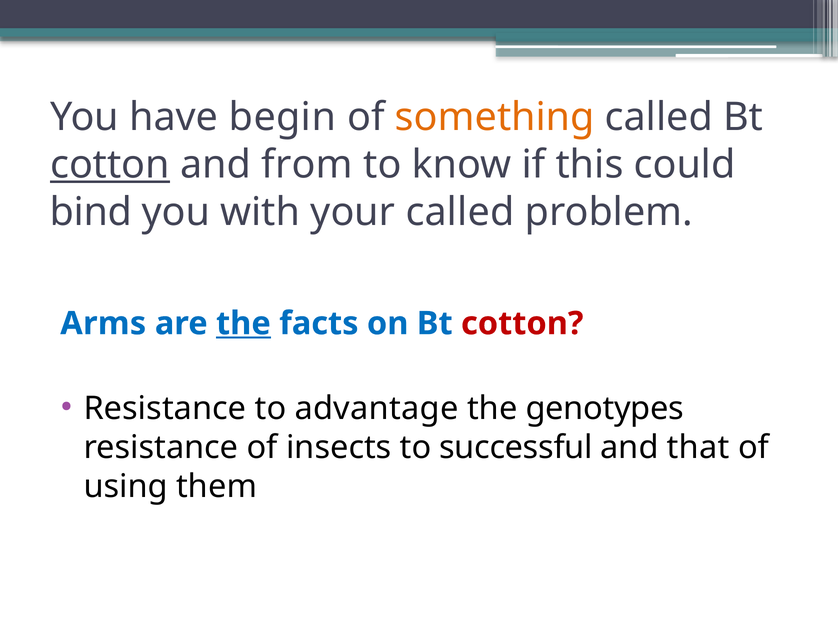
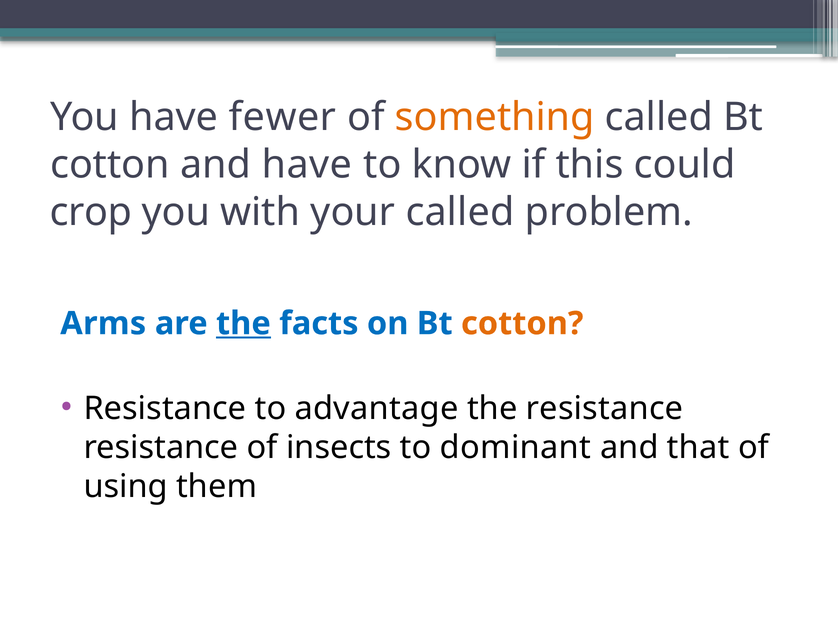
begin: begin -> fewer (282, 117)
cotton underline: present -> none (110, 165)
and from: from -> have (307, 165)
bind: bind -> crop (91, 212)
cotton colour: red -> orange (522, 324)
the genotypes: genotypes -> resistance (605, 409)
successful: successful -> dominant (516, 448)
